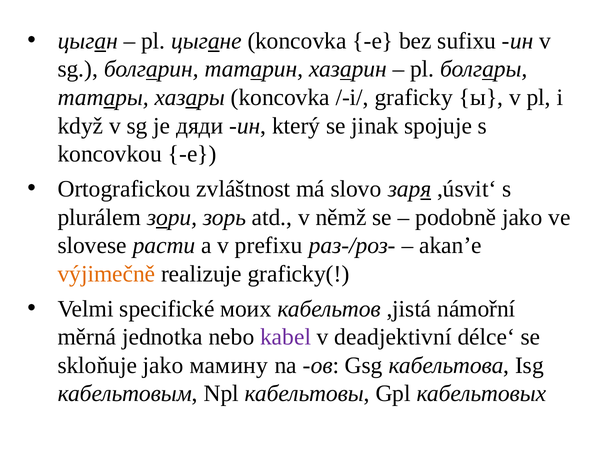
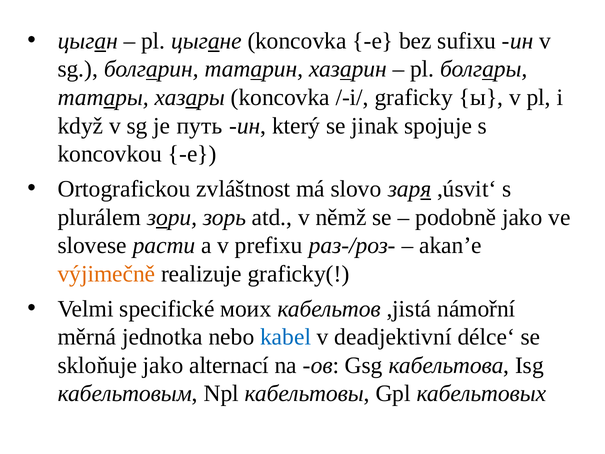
дяди: дяди -> путь (200, 126)
kabel colour: purple -> blue (286, 337)
мамину: мамину -> alternací (229, 365)
